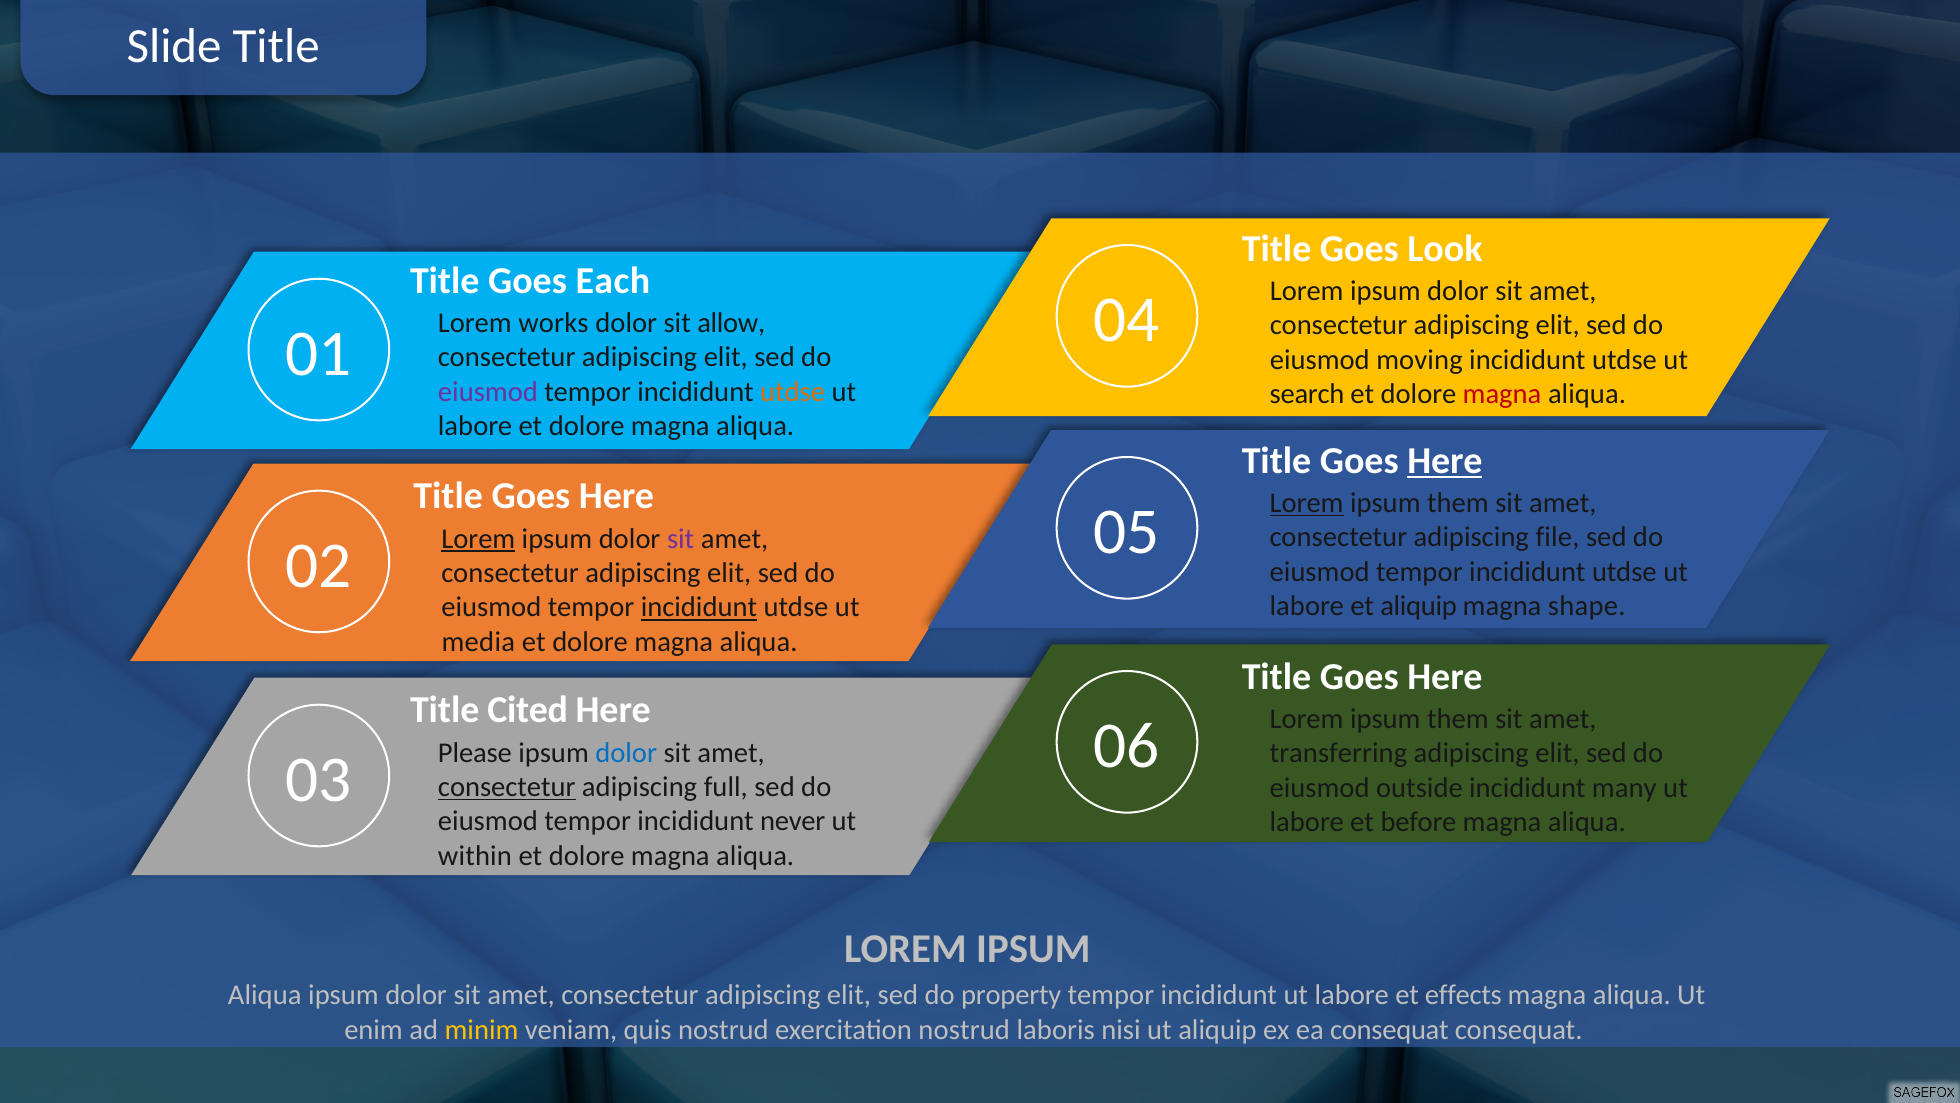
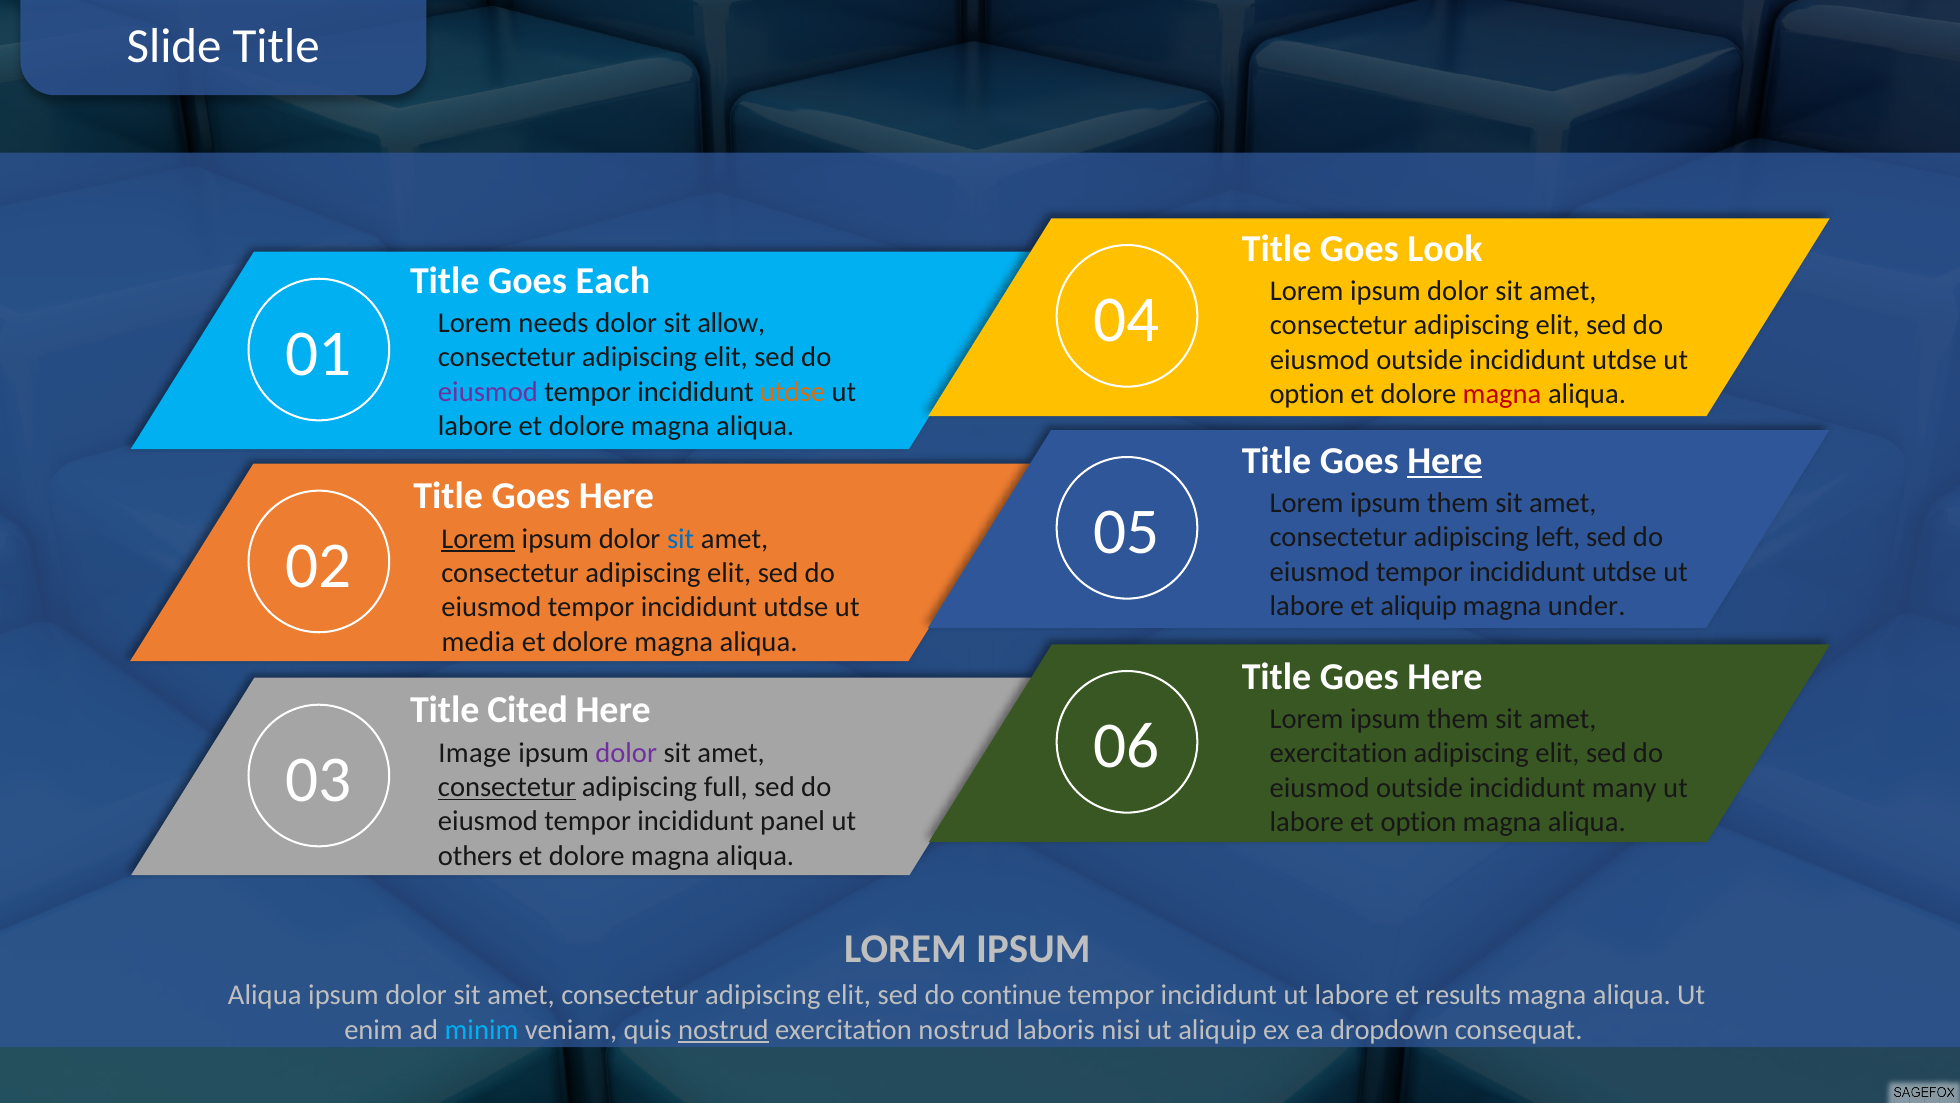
works: works -> needs (553, 323)
moving: moving -> outside (1420, 360)
search: search -> option (1307, 394)
Lorem underline: present -> none (1307, 503)
file: file -> left (1558, 537)
sit colour: purple -> blue (681, 539)
shape: shape -> under (1587, 606)
incididunt underline: present -> none (699, 607)
transferring: transferring -> exercitation (1339, 753)
Please: Please -> Image (475, 752)
dolor colour: blue -> purple (626, 752)
never: never -> panel (793, 821)
et before: before -> option (1418, 822)
within: within -> others (475, 855)
property: property -> continue (1011, 995)
effects: effects -> results (1463, 995)
minim colour: yellow -> light blue (482, 1029)
nostrud underline: none -> present (723, 1029)
ea consequat: consequat -> dropdown (1389, 1029)
